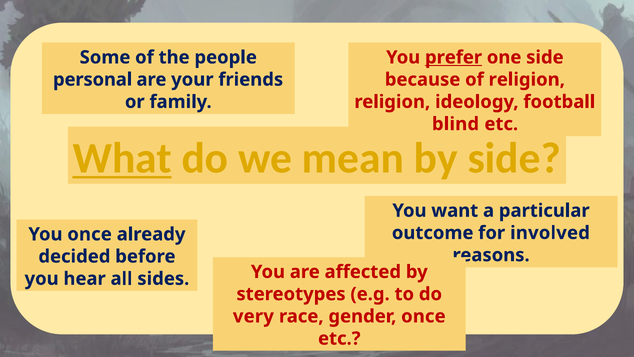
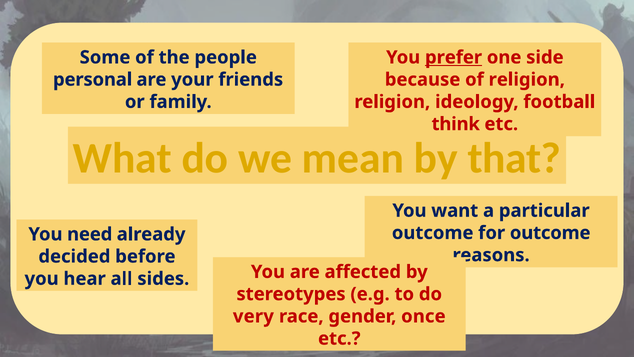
blind: blind -> think (456, 124)
What underline: present -> none (122, 158)
by side: side -> that (514, 158)
for involved: involved -> outcome (550, 233)
You once: once -> need (90, 234)
